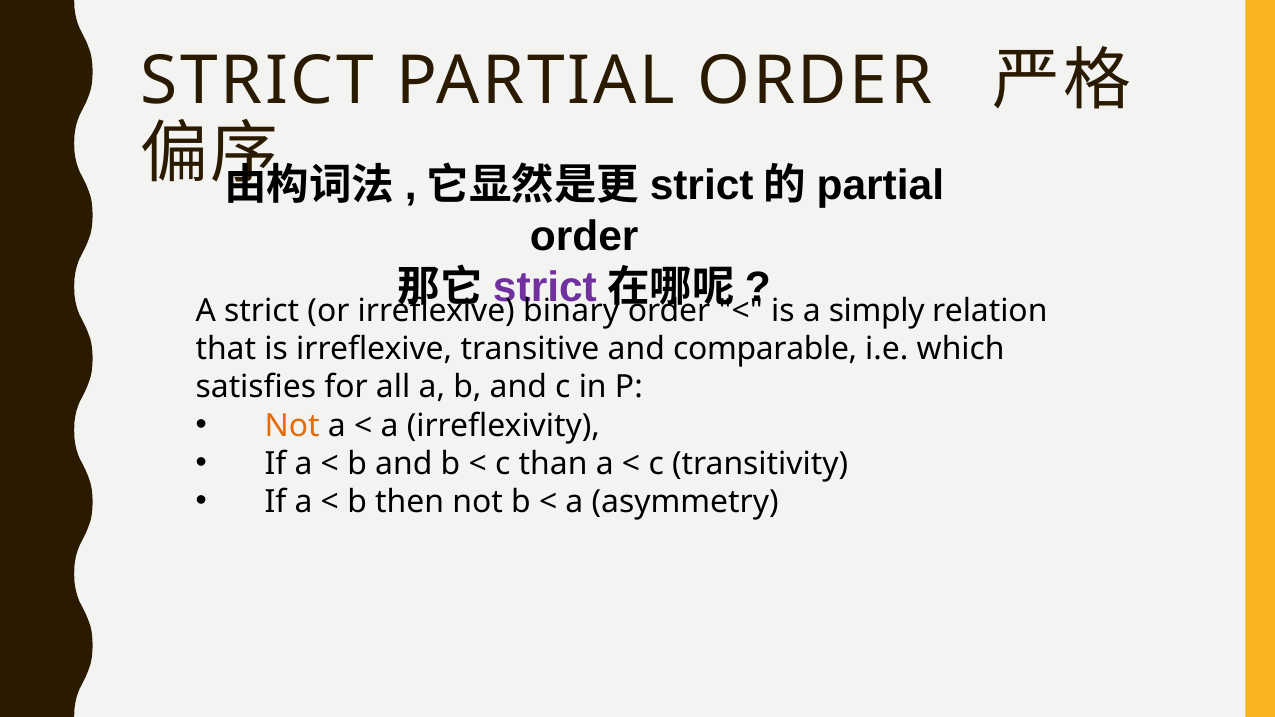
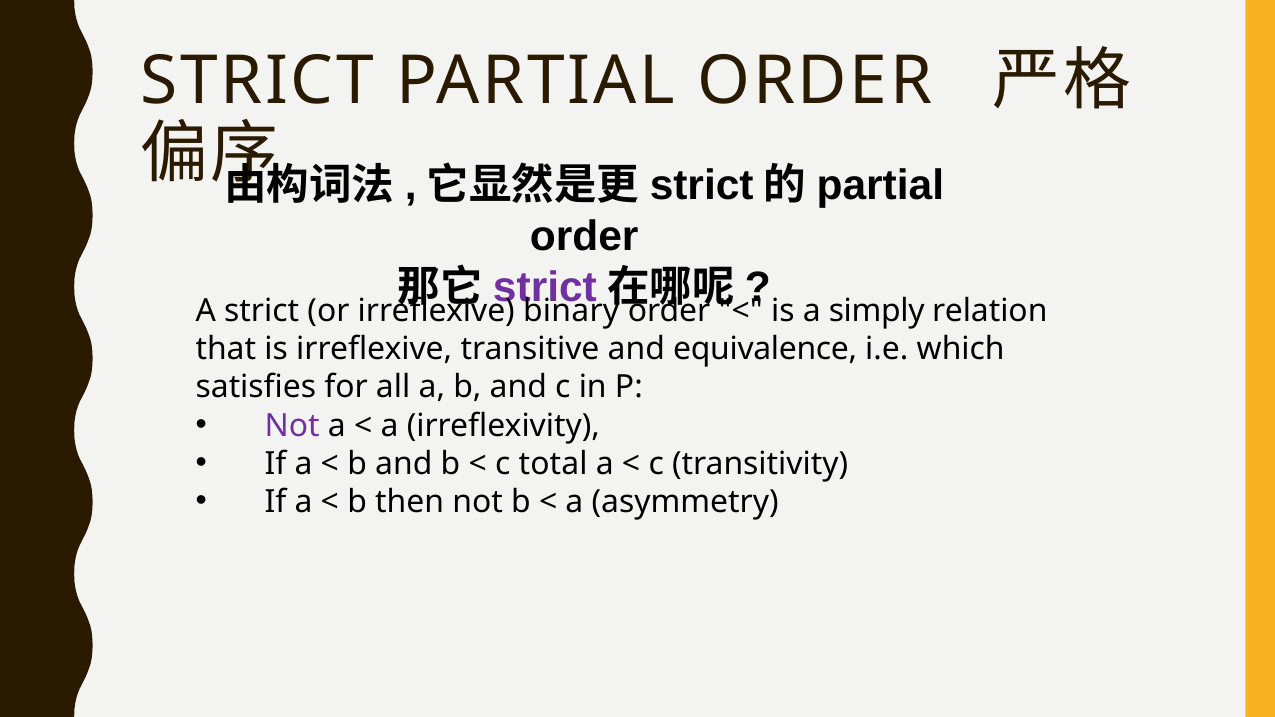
comparable: comparable -> equivalence (765, 349)
Not colour: orange -> purple (292, 426)
than: than -> total (553, 464)
